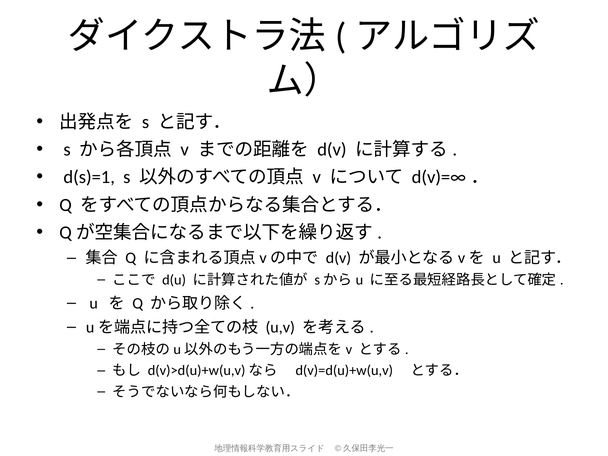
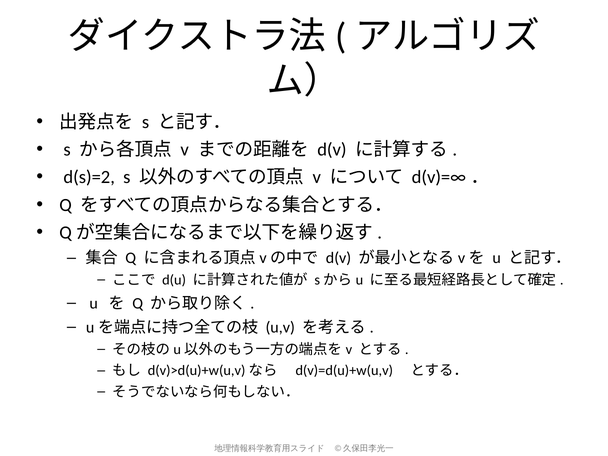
d(s)=1: d(s)=1 -> d(s)=2 (89, 177)
